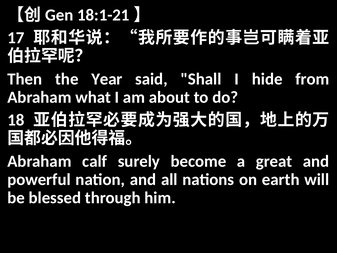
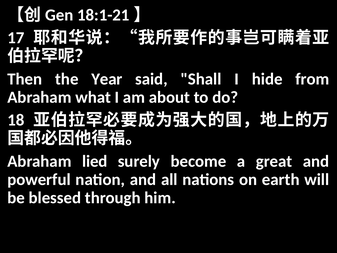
calf: calf -> lied (95, 161)
